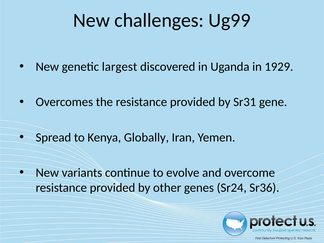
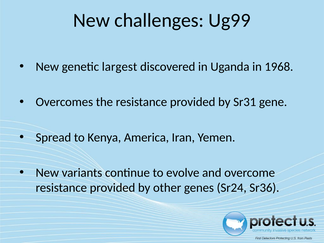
1929: 1929 -> 1968 (279, 67)
Globally: Globally -> America (146, 137)
